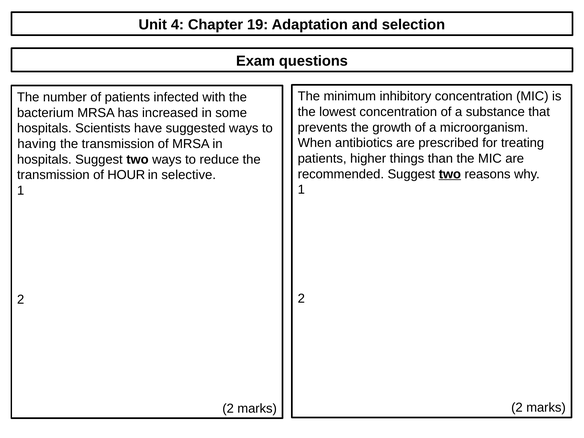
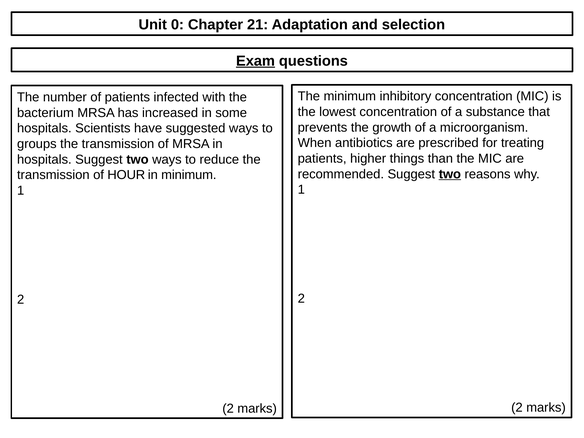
4: 4 -> 0 (177, 25)
19: 19 -> 21 (258, 25)
Exam underline: none -> present (256, 61)
having: having -> groups (37, 144)
in selective: selective -> minimum (189, 175)
